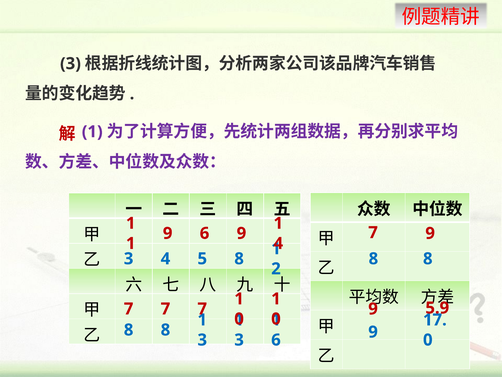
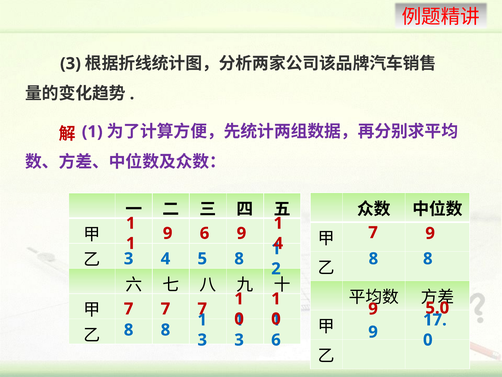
5.9: 5.9 -> 5.0 (437, 308)
